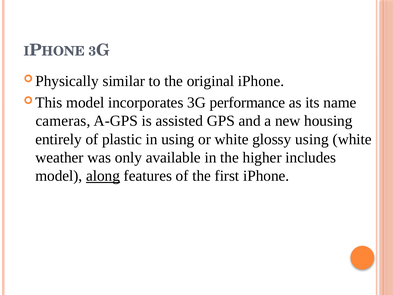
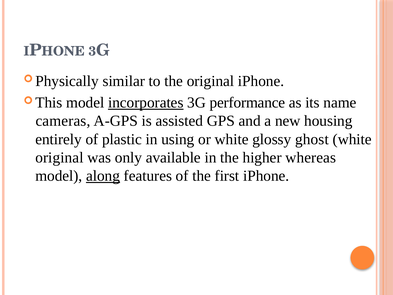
incorporates underline: none -> present (146, 103)
glossy using: using -> ghost (312, 139)
weather: weather -> original (59, 157)
includes: includes -> whereas (311, 157)
